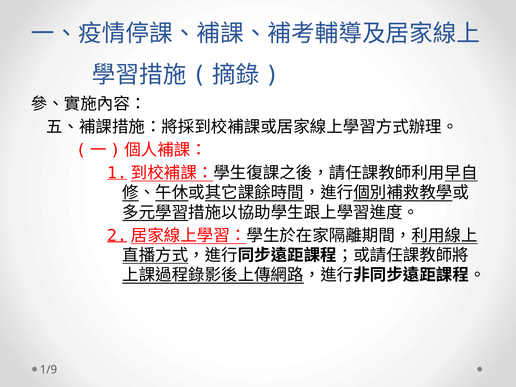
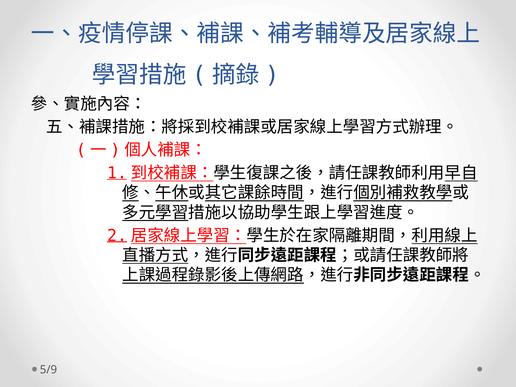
1/9: 1/9 -> 5/9 (48, 370)
